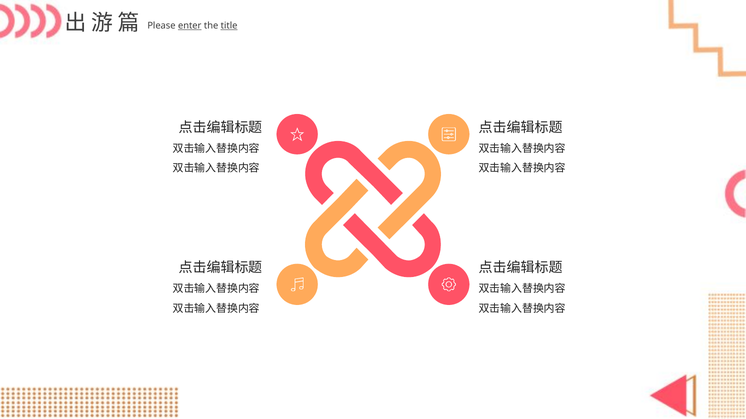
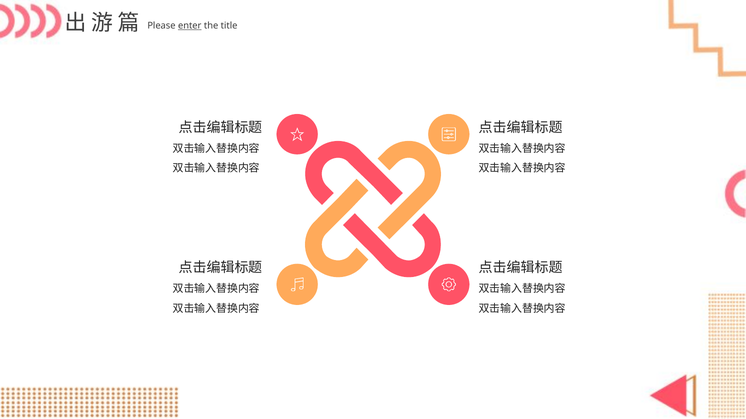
title underline: present -> none (229, 26)
